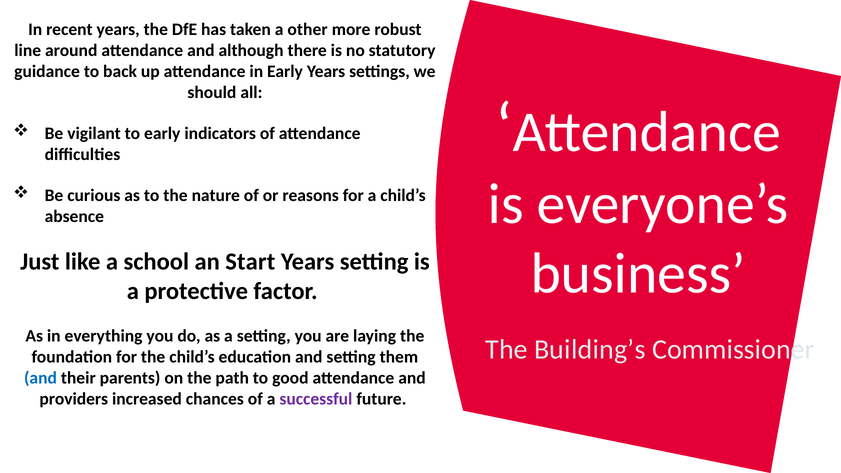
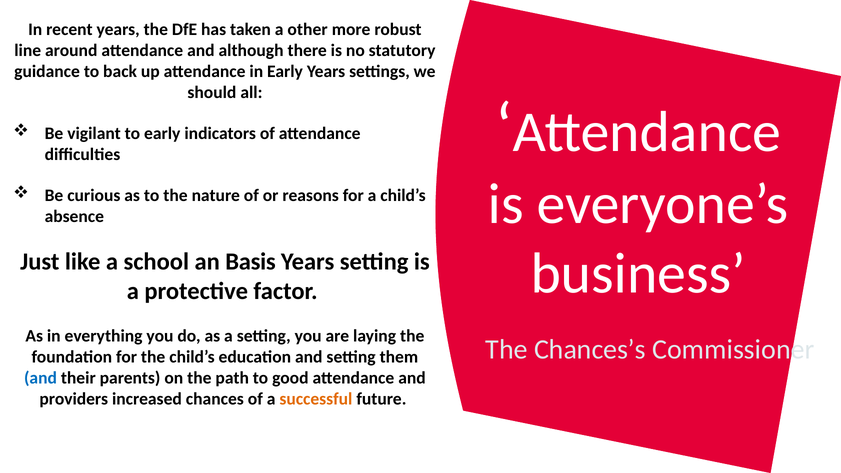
Start: Start -> Basis (250, 262)
Building’s: Building’s -> Chances’s (590, 350)
successful colour: purple -> orange (316, 399)
